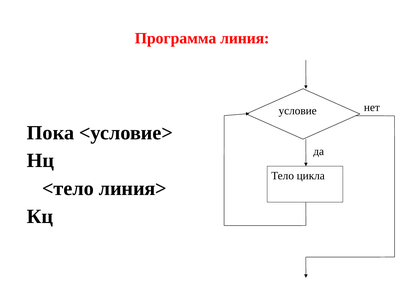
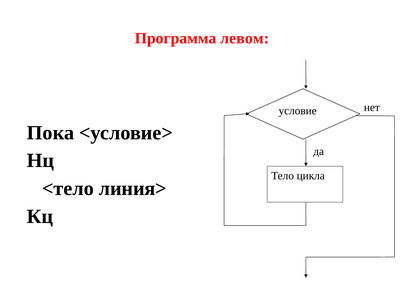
линия: линия -> левом (245, 38)
